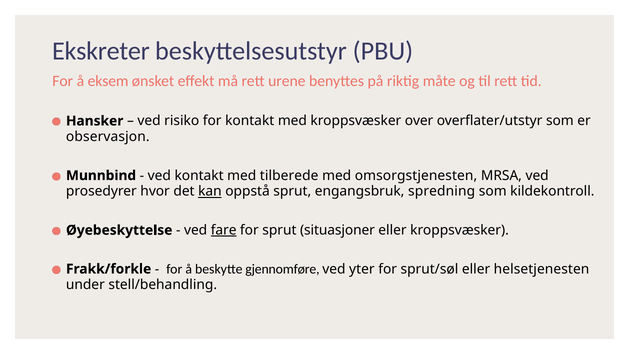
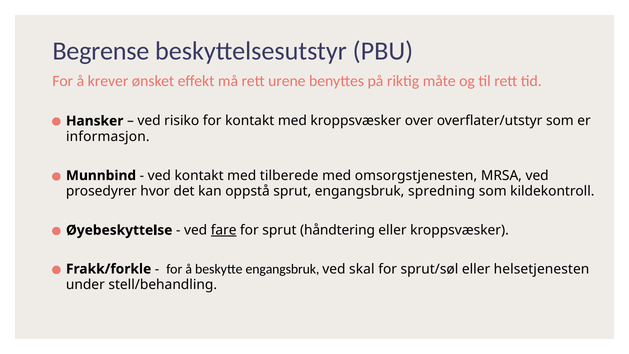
Ekskreter: Ekskreter -> Begrense (101, 51)
eksem: eksem -> krever (108, 81)
observasjon: observasjon -> informasjon (108, 137)
kan underline: present -> none (210, 191)
situasjoner: situasjoner -> håndtering (337, 230)
beskytte gjennomføre: gjennomføre -> engangsbruk (282, 269)
yter: yter -> skal (362, 269)
